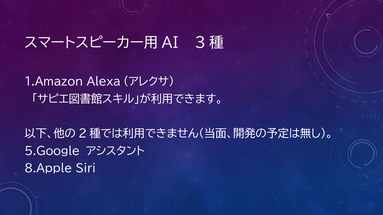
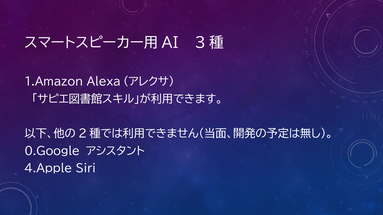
5.Google: 5.Google -> 0.Google (52, 151)
8.Apple: 8.Apple -> 4.Apple (48, 169)
